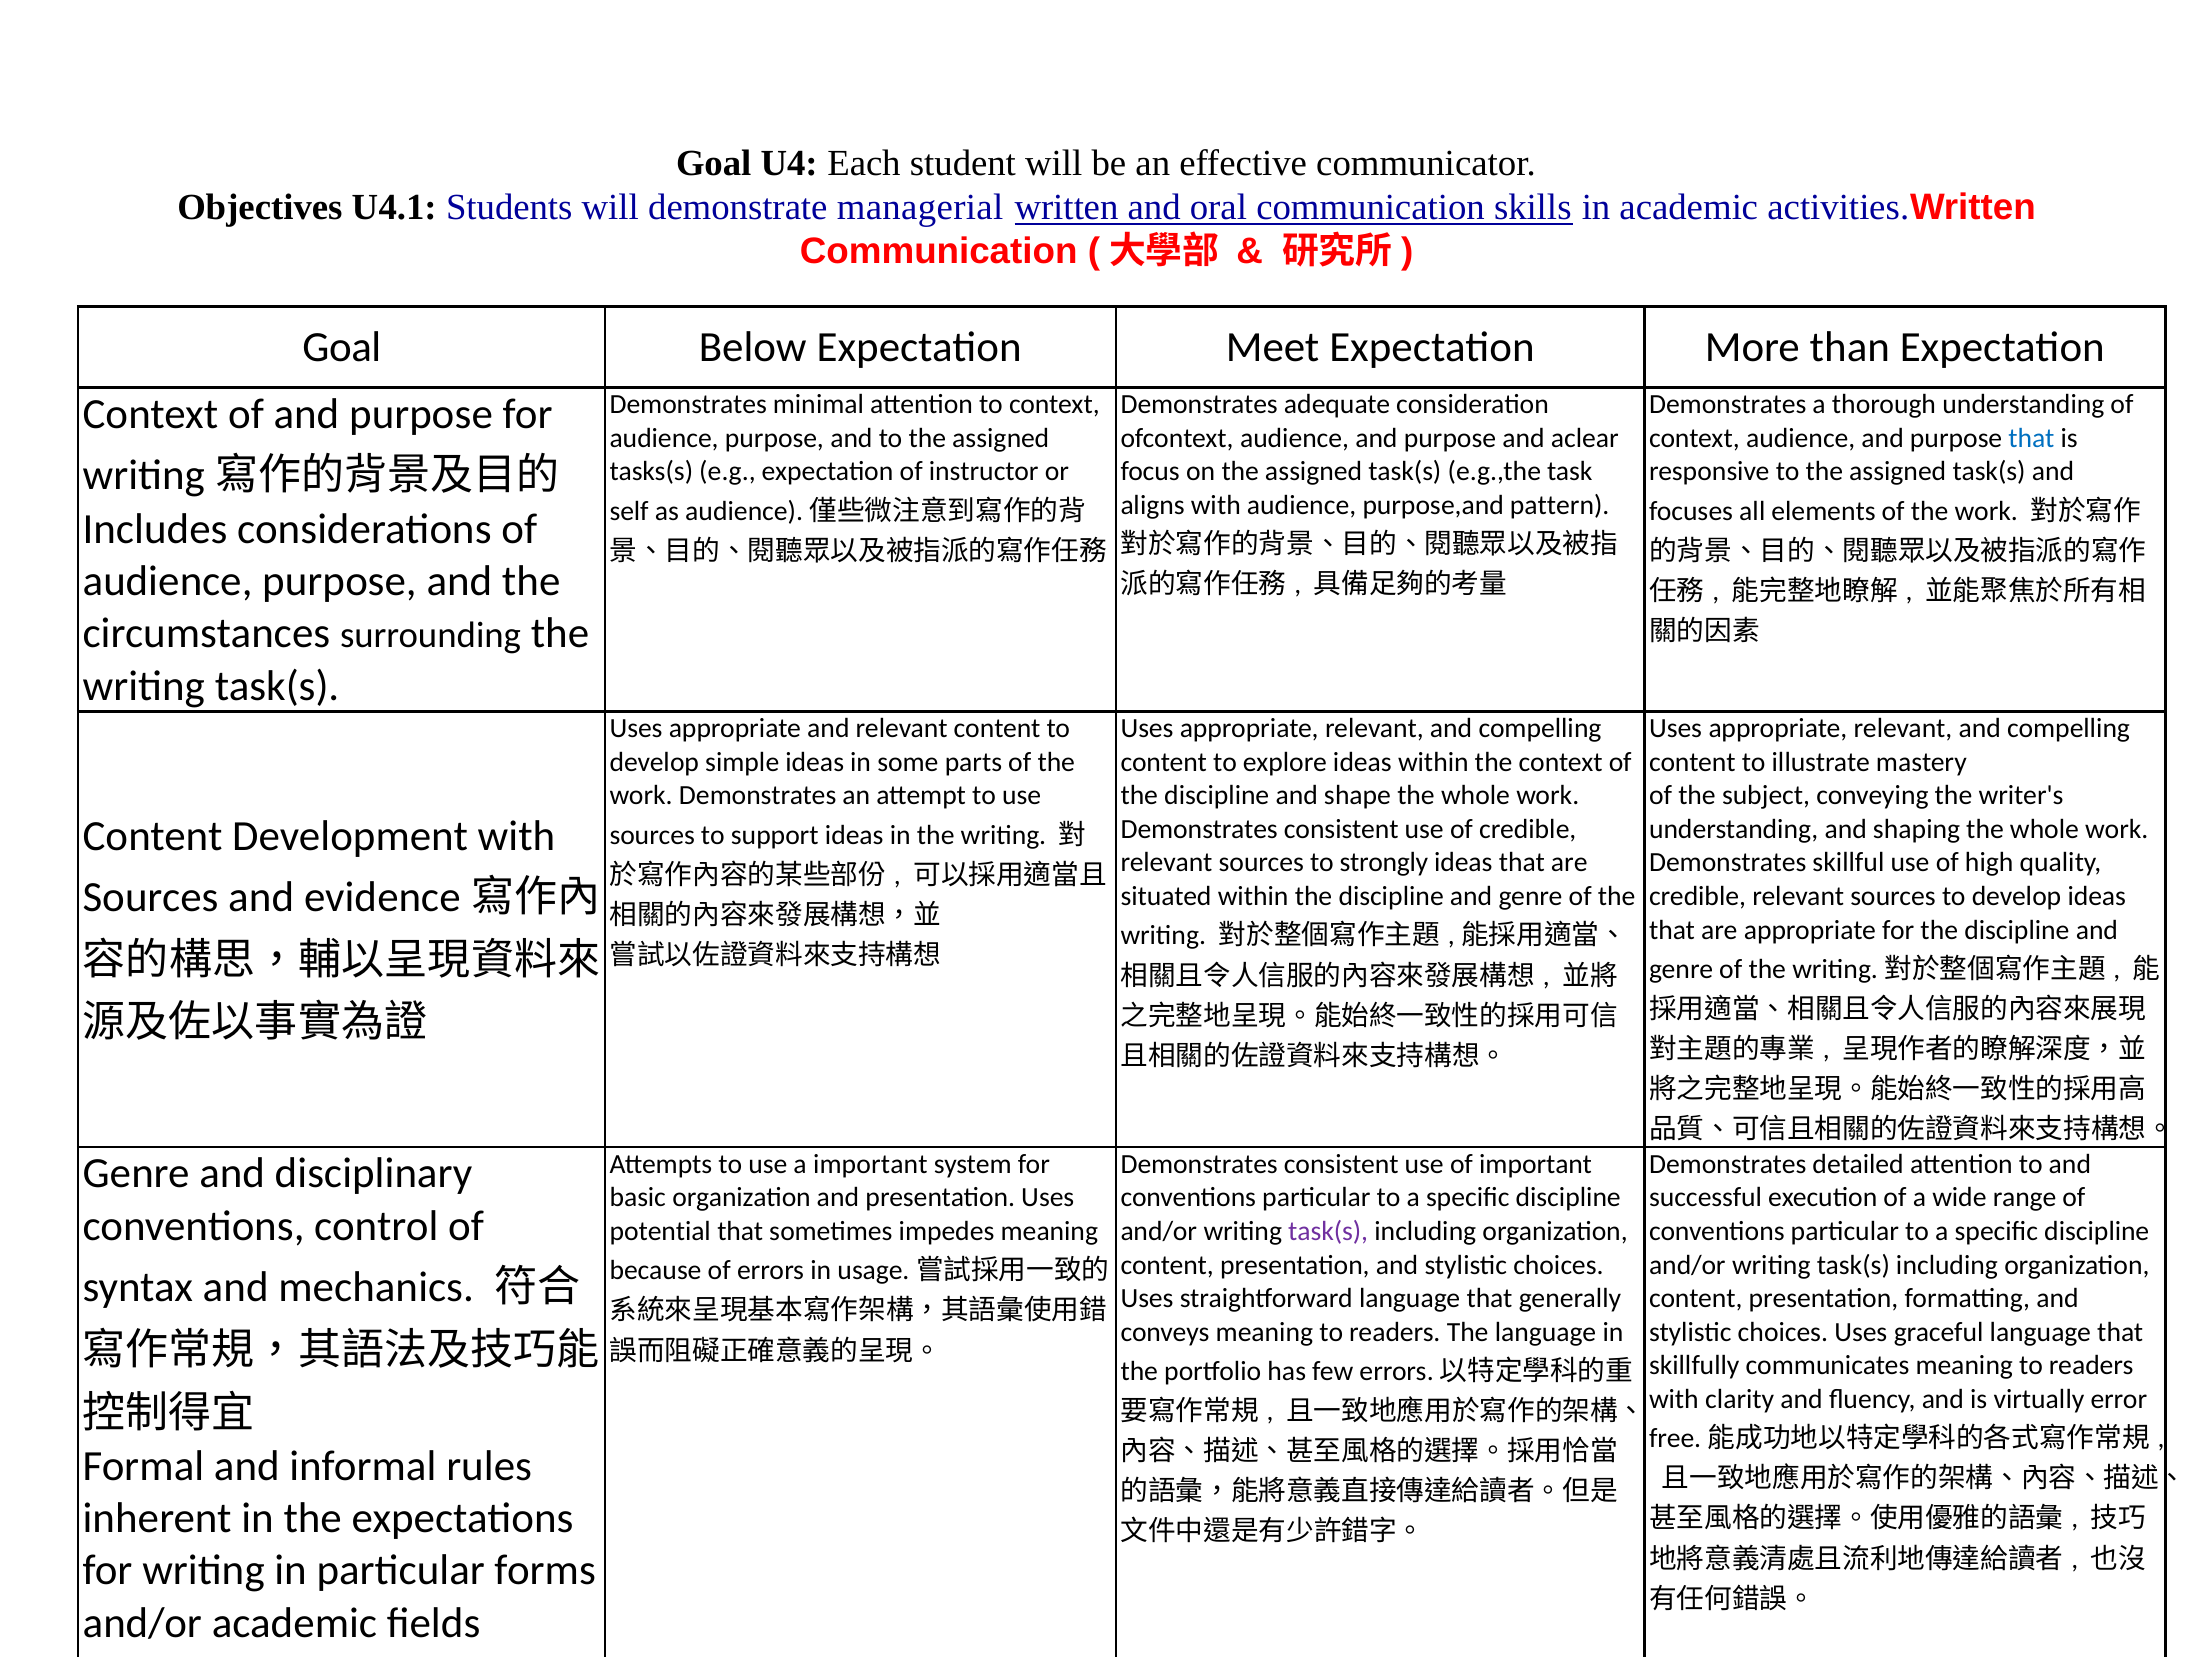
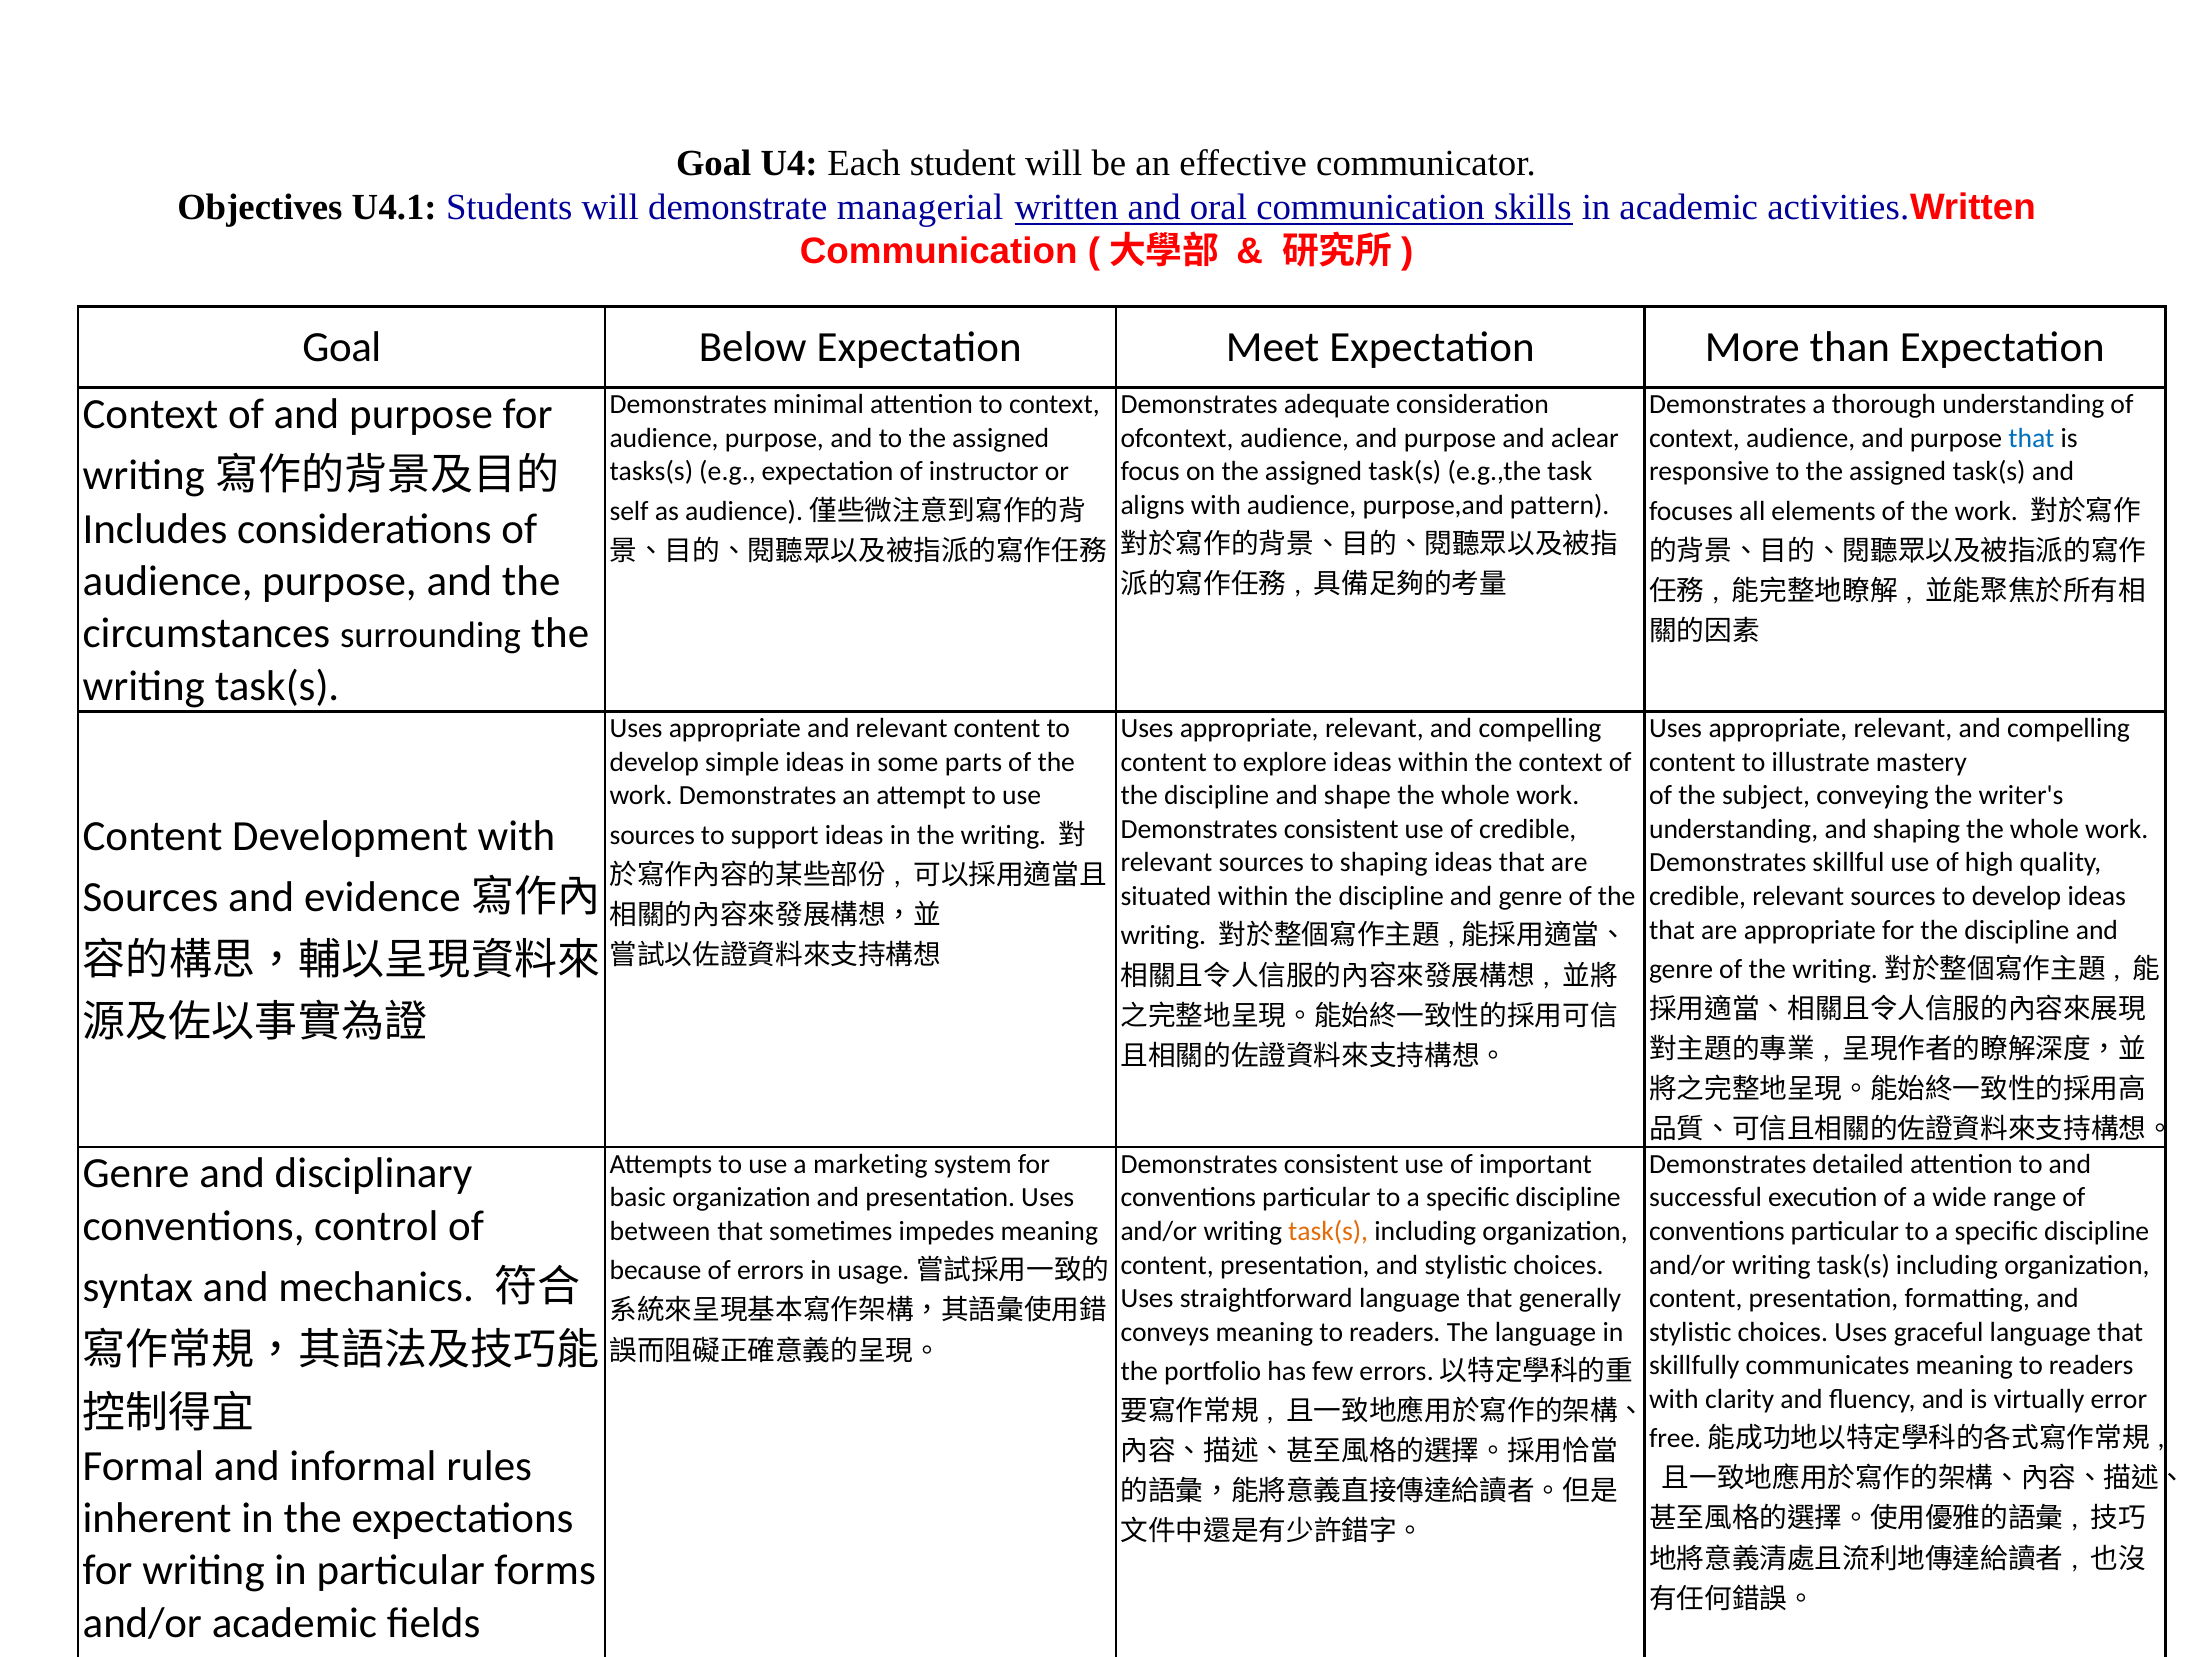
to strongly: strongly -> shaping (1384, 863)
a important: important -> marketing (870, 1164)
potential: potential -> between (660, 1231)
task(s colour: purple -> orange (1328, 1231)
